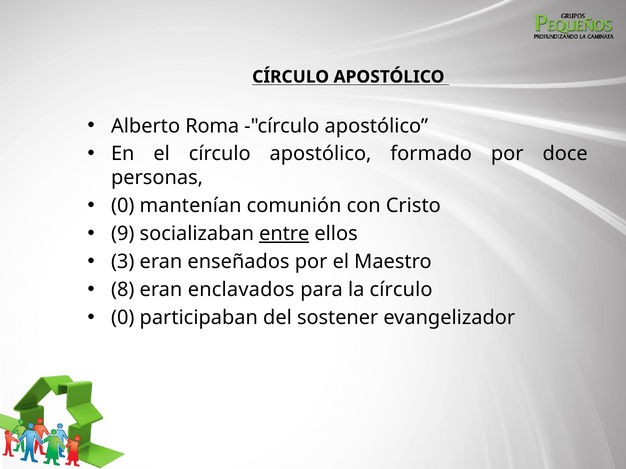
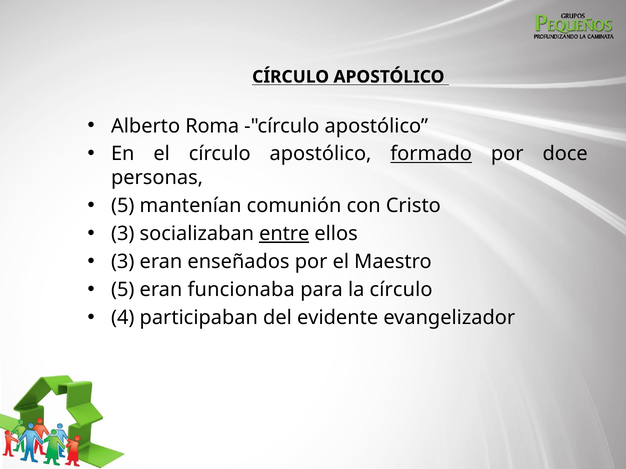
formado underline: none -> present (431, 154)
0: 0 -> 5 (123, 206)
9: 9 -> 3 (123, 234)
8: 8 -> 5 (123, 290)
enclavados: enclavados -> funcionaba (241, 290)
0: 0 -> 4 (123, 318)
sostener: sostener -> evidente (338, 318)
